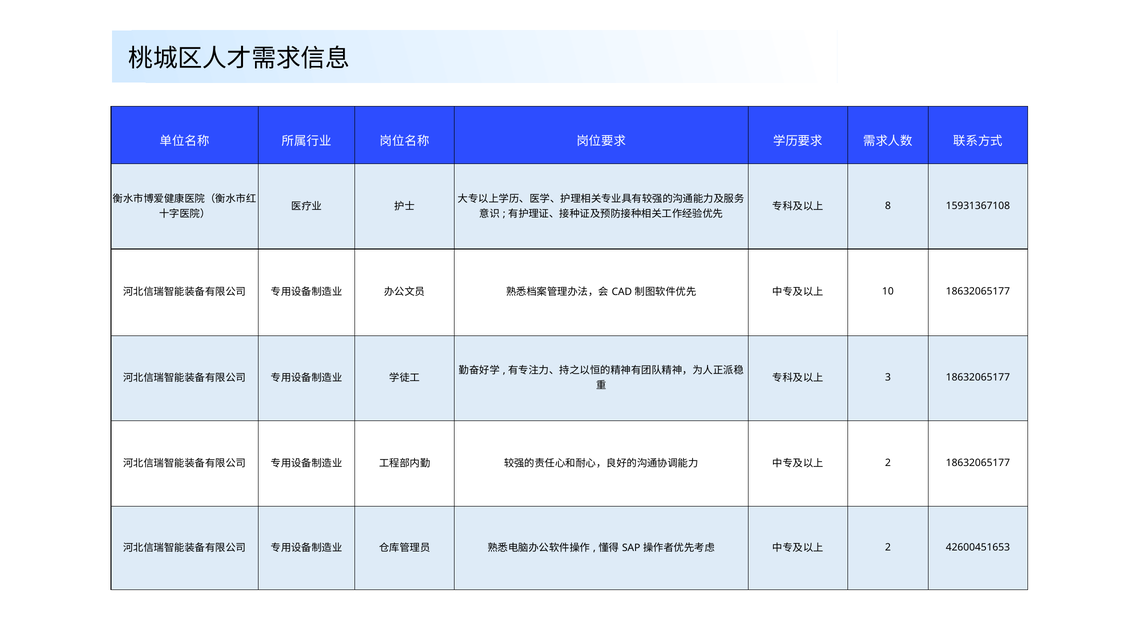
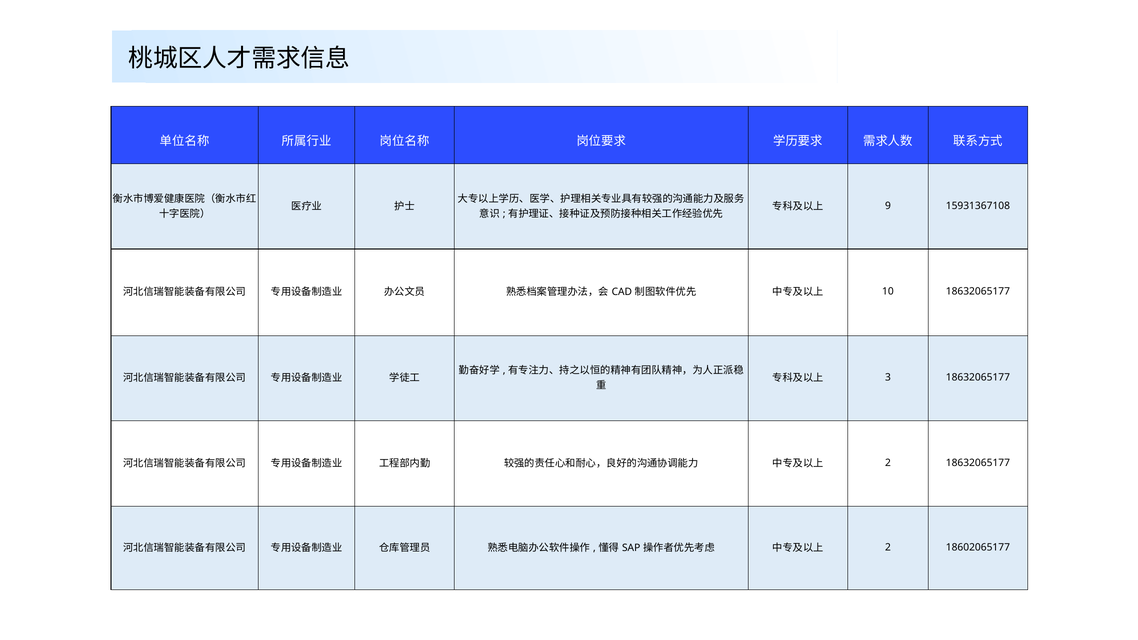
8: 8 -> 9 (888, 206)
42600451653: 42600451653 -> 18602065177 (978, 547)
